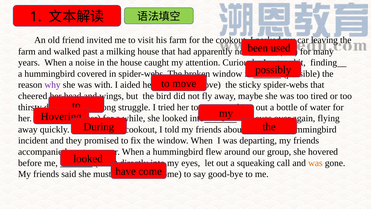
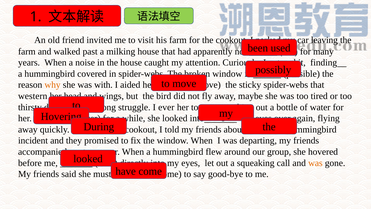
why colour: purple -> orange (53, 85)
cheered: cheered -> western (33, 96)
tried: tried -> ever (166, 107)
